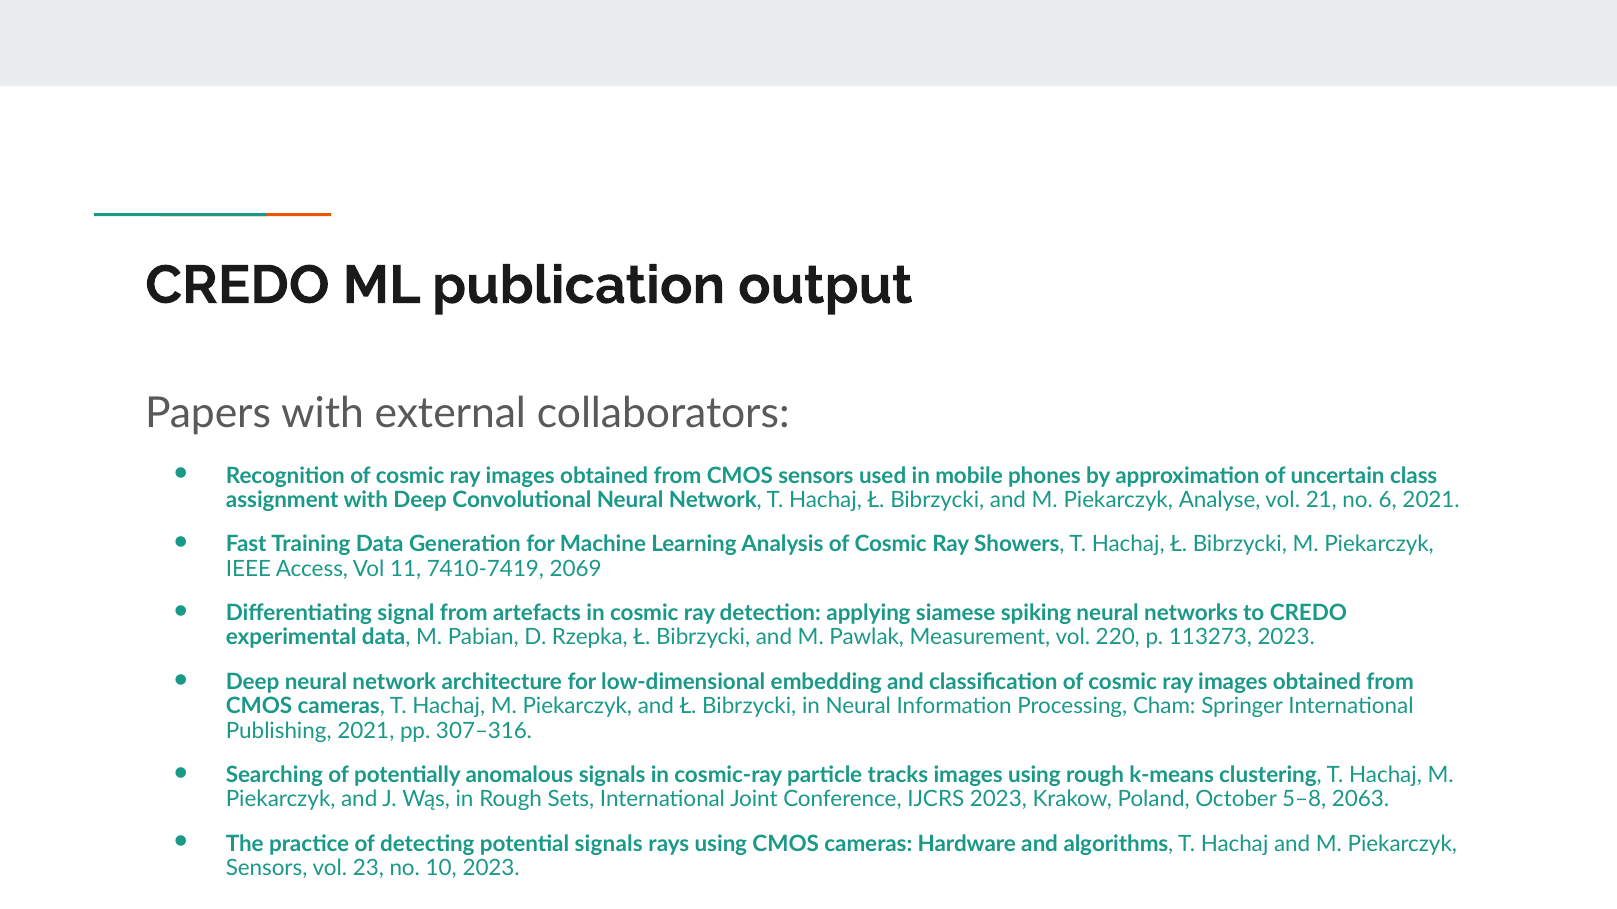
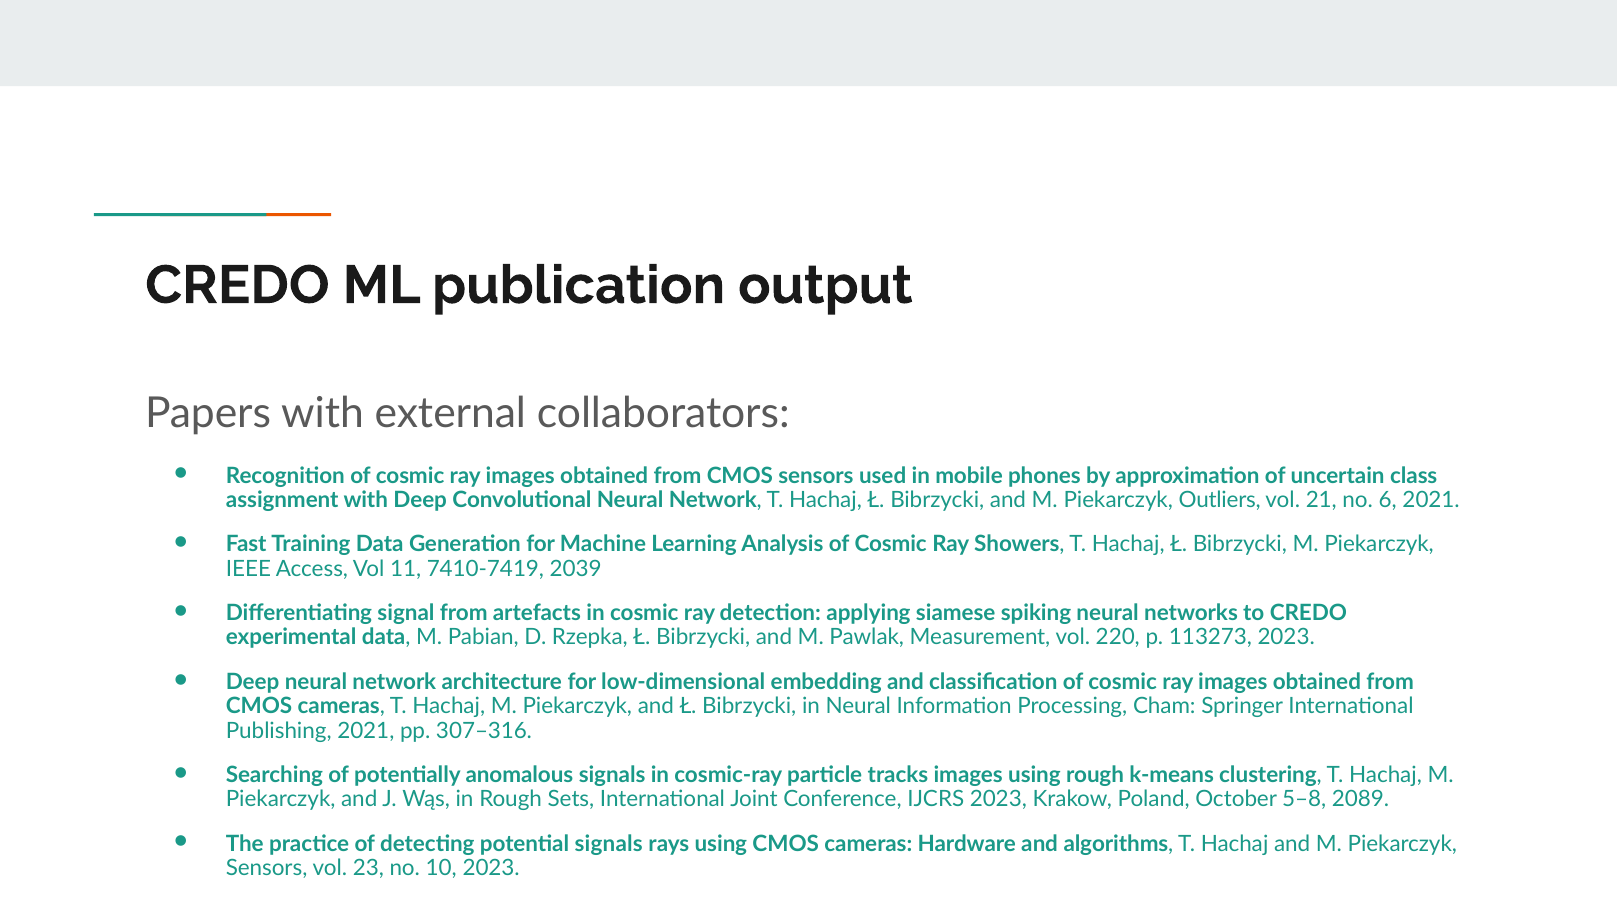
Analyse: Analyse -> Outliers (1220, 500)
2069: 2069 -> 2039 (576, 569)
2063: 2063 -> 2089 (1360, 800)
